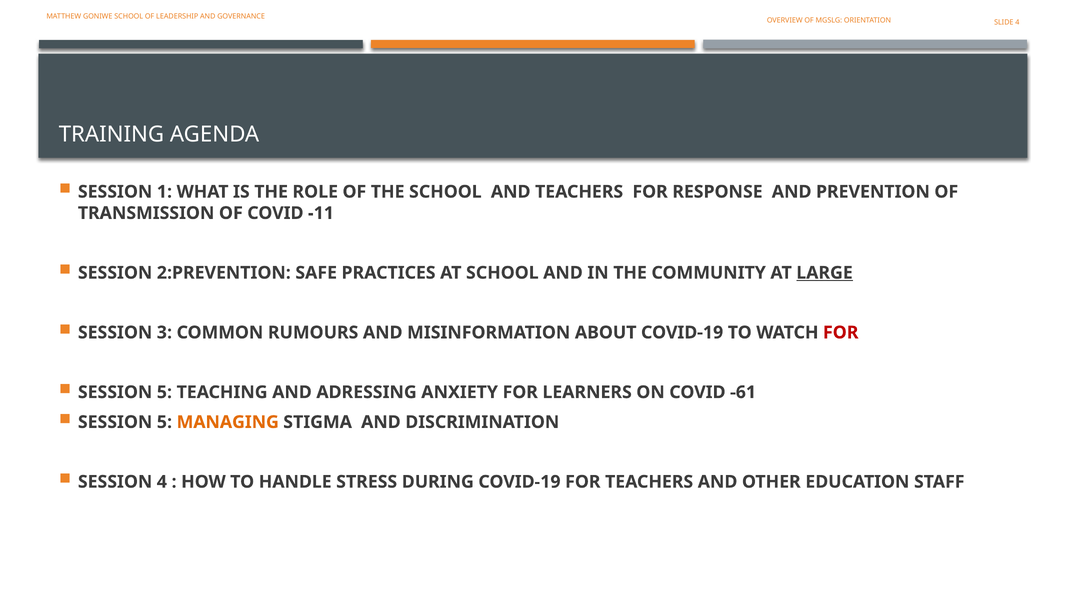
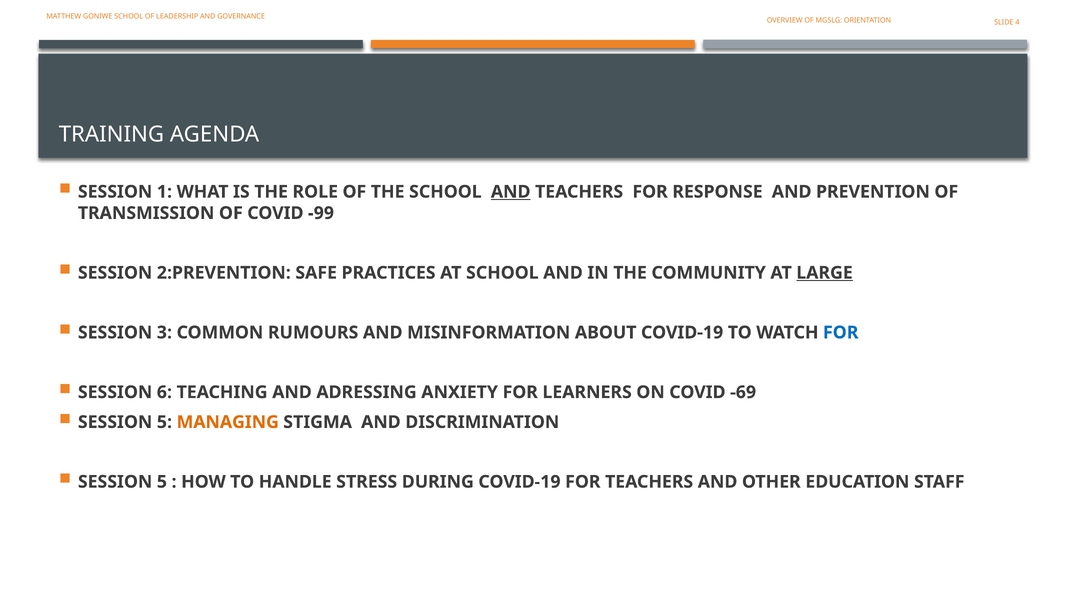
AND underline: none -> present (511, 192)
-11: -11 -> -99 (321, 213)
FOR colour: red -> blue (841, 332)
5: 5 -> 6 (164, 392)
-61: -61 -> -69 (743, 392)
4: 4 -> 5 (162, 482)
